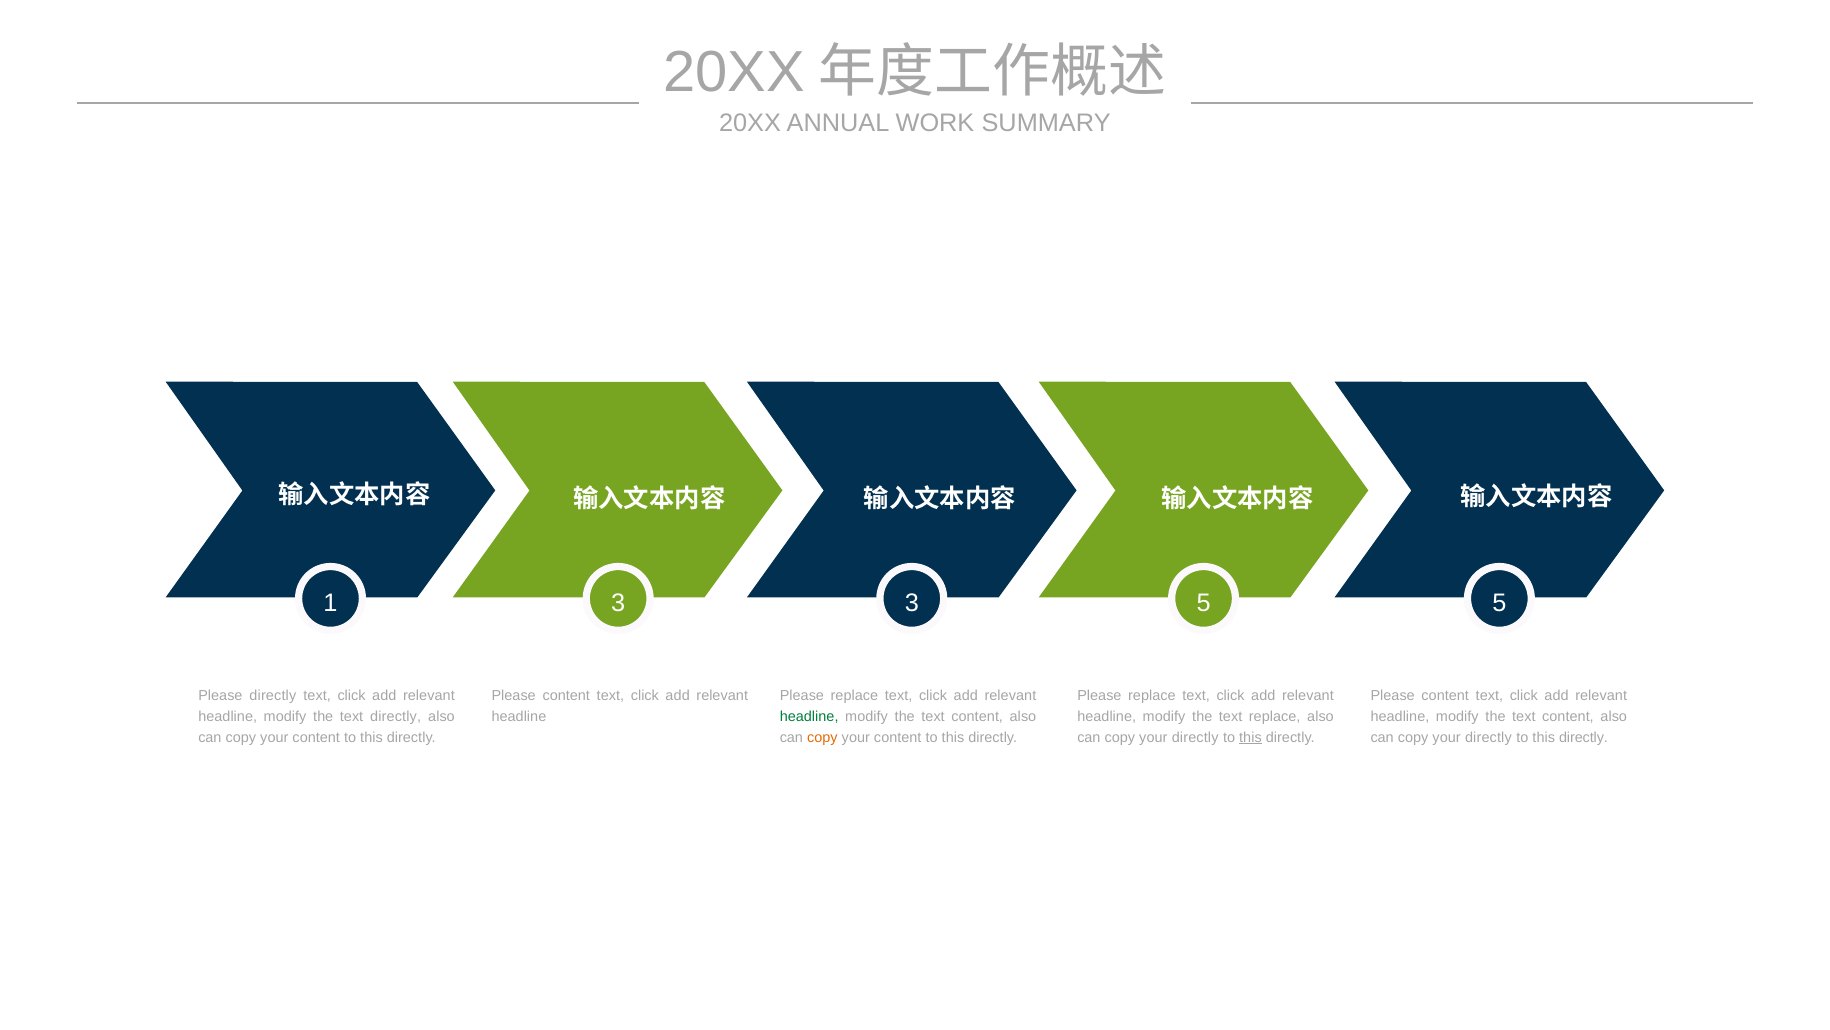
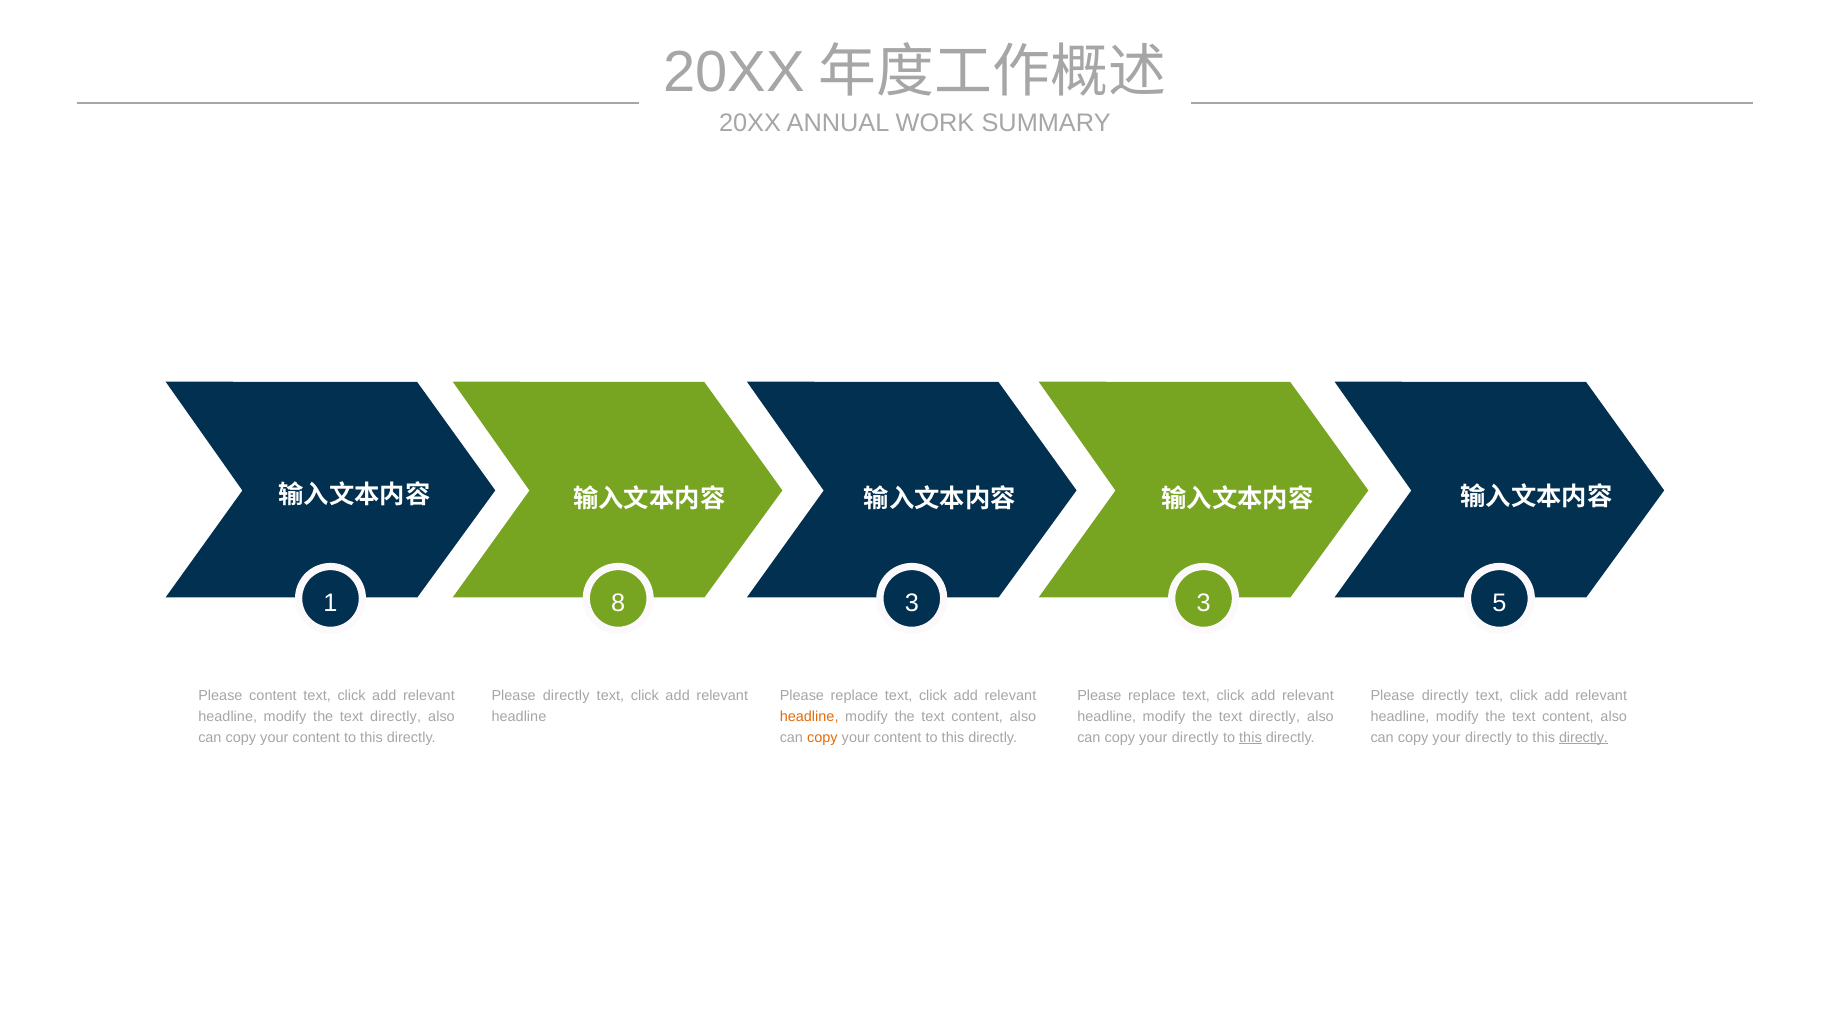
1 3: 3 -> 8 (618, 603)
3 5: 5 -> 3 (1204, 603)
content: content -> directly (566, 695)
Please directly: directly -> content (273, 695)
content: content -> directly (1445, 695)
headline colour: green -> orange (809, 716)
replace: replace -> directly (1275, 716)
directly underline: none -> present (1584, 737)
